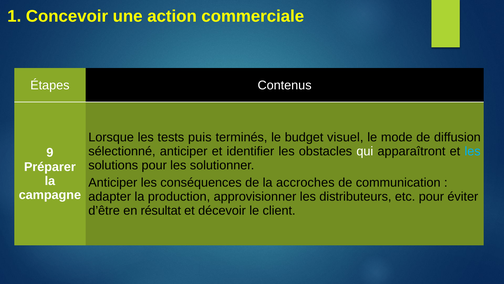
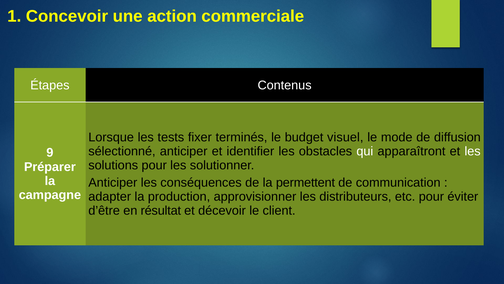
puis: puis -> fixer (200, 137)
les colour: light blue -> white (473, 151)
accroches: accroches -> permettent (305, 182)
